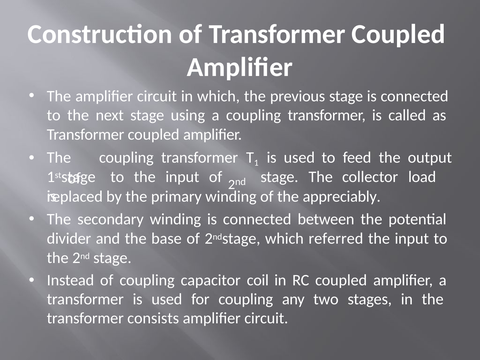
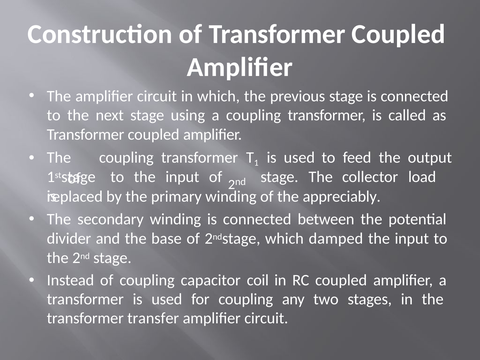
referred: referred -> damped (336, 239)
consists: consists -> transfer (153, 318)
